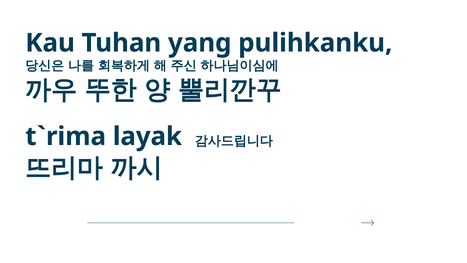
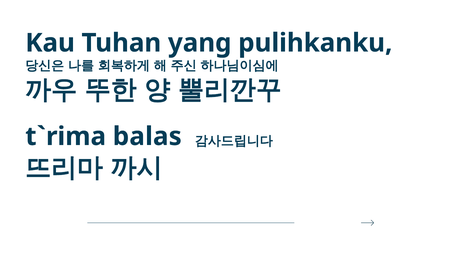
layak: layak -> balas (147, 136)
